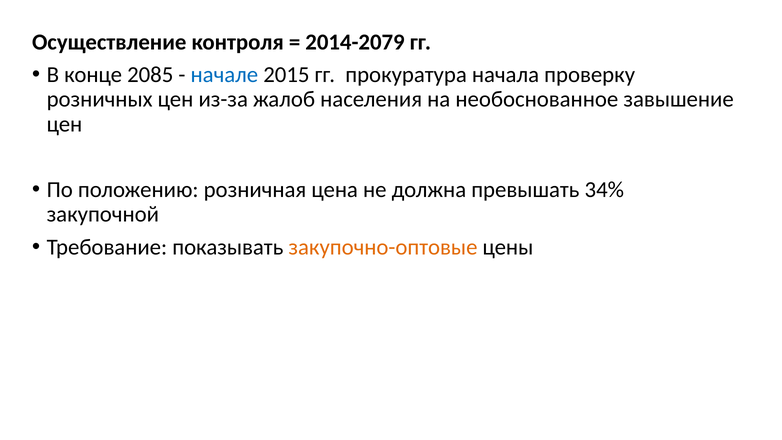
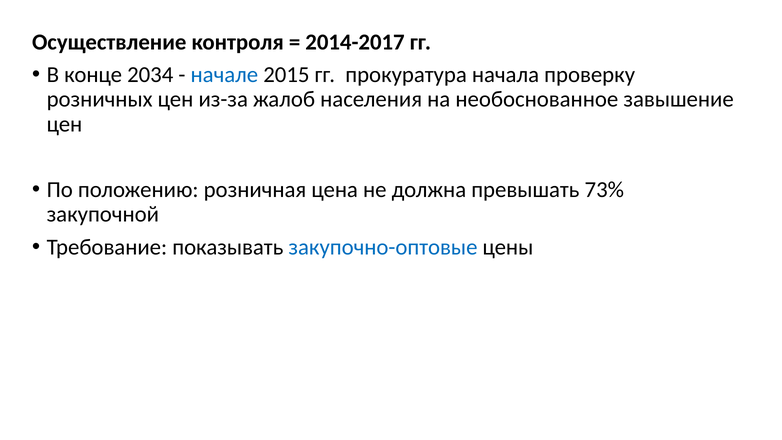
2014-2079: 2014-2079 -> 2014-2017 (355, 42)
2085: 2085 -> 2034 (150, 75)
34%: 34% -> 73% (604, 190)
закупочно-оптовые colour: orange -> blue (383, 247)
